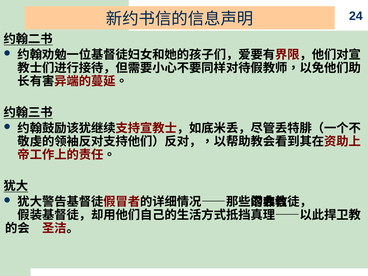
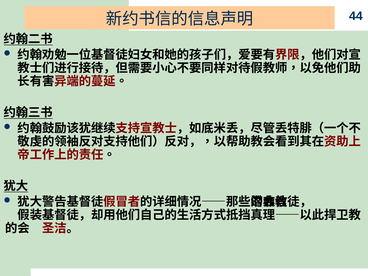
24: 24 -> 44 (356, 16)
